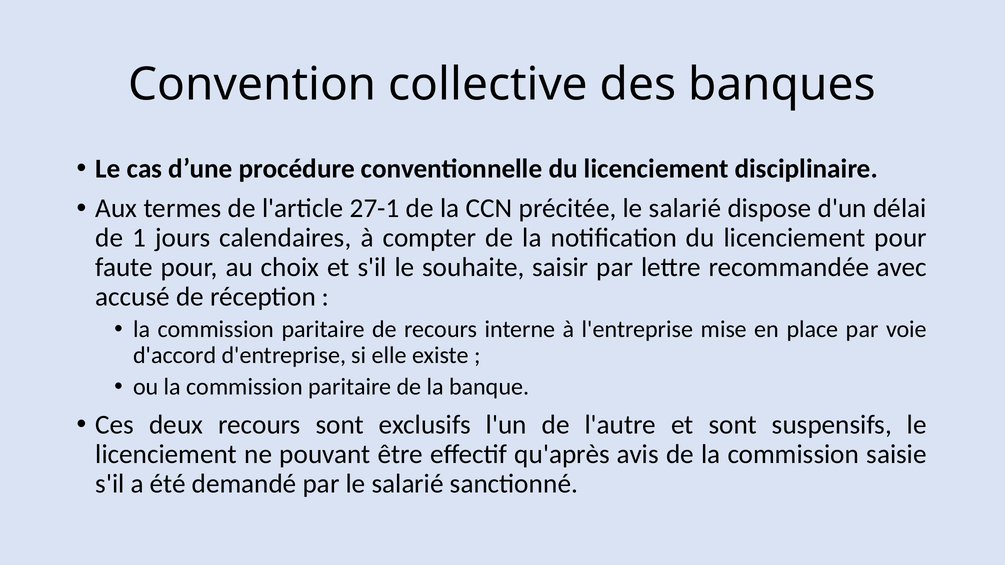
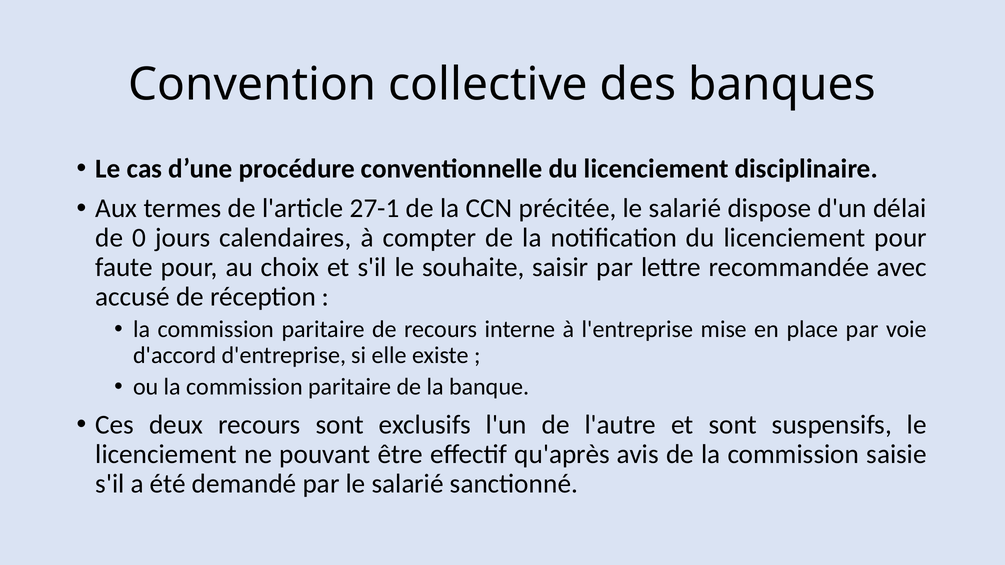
1: 1 -> 0 (139, 238)
